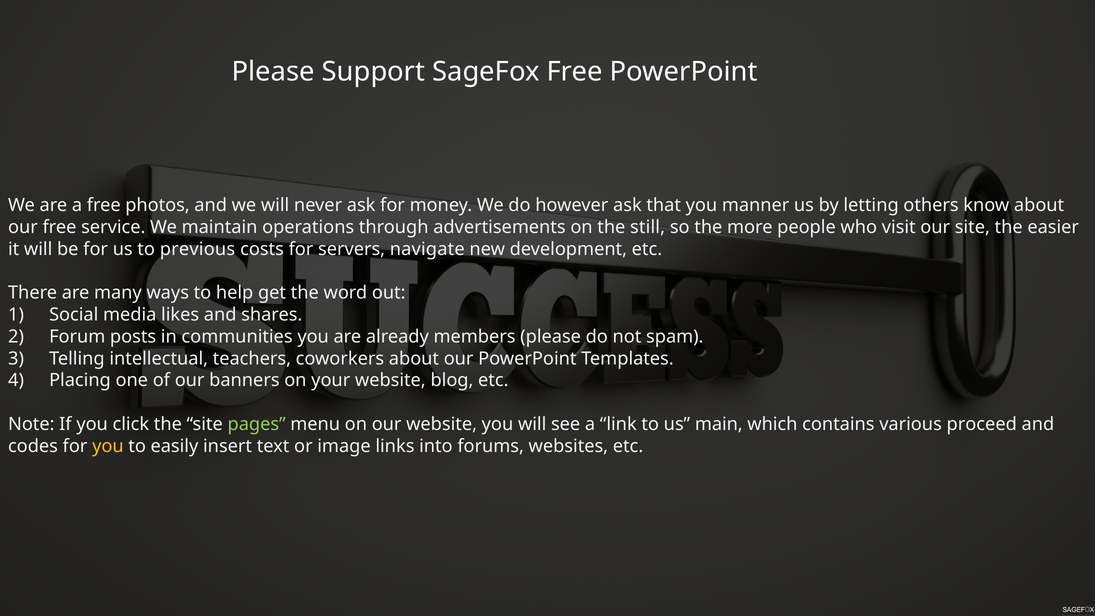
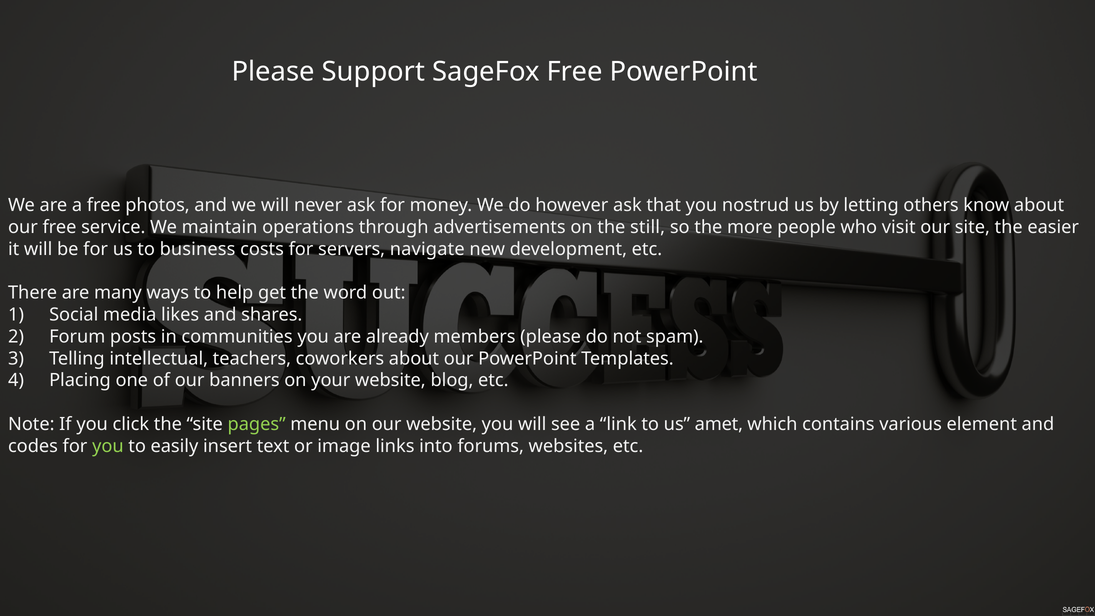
manner: manner -> nostrud (756, 205)
previous: previous -> business (198, 249)
main: main -> amet (719, 424)
proceed: proceed -> element (982, 424)
you colour: yellow -> light green (108, 446)
